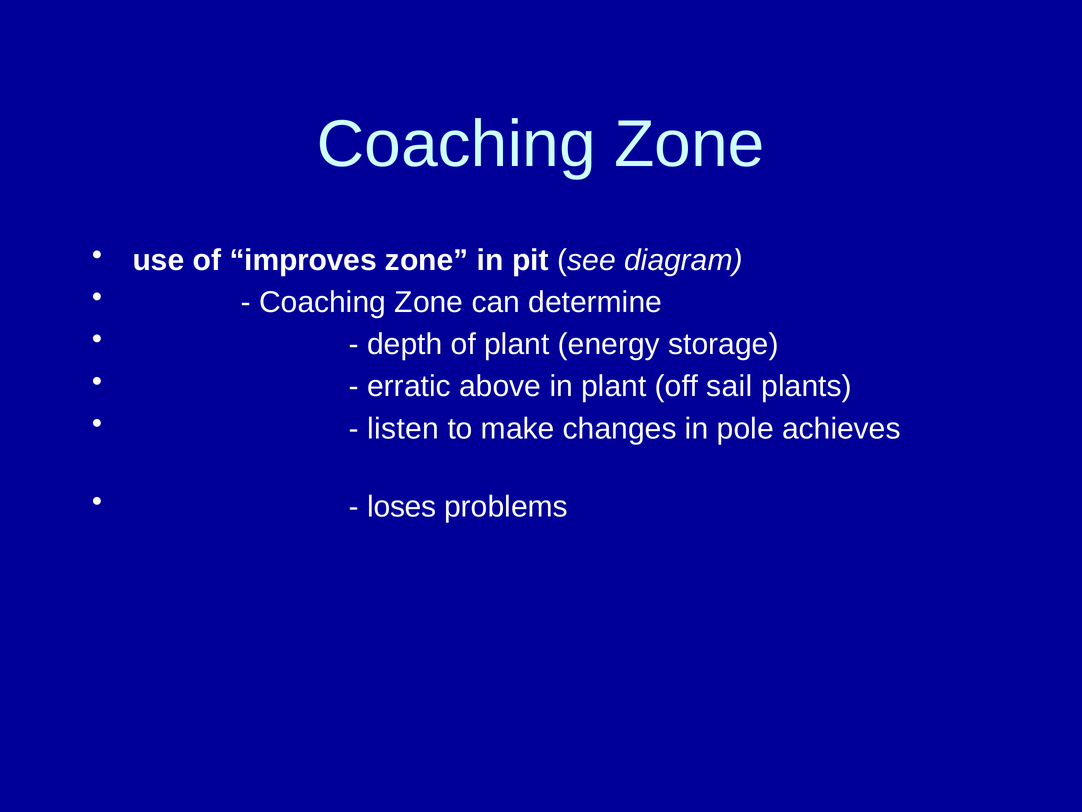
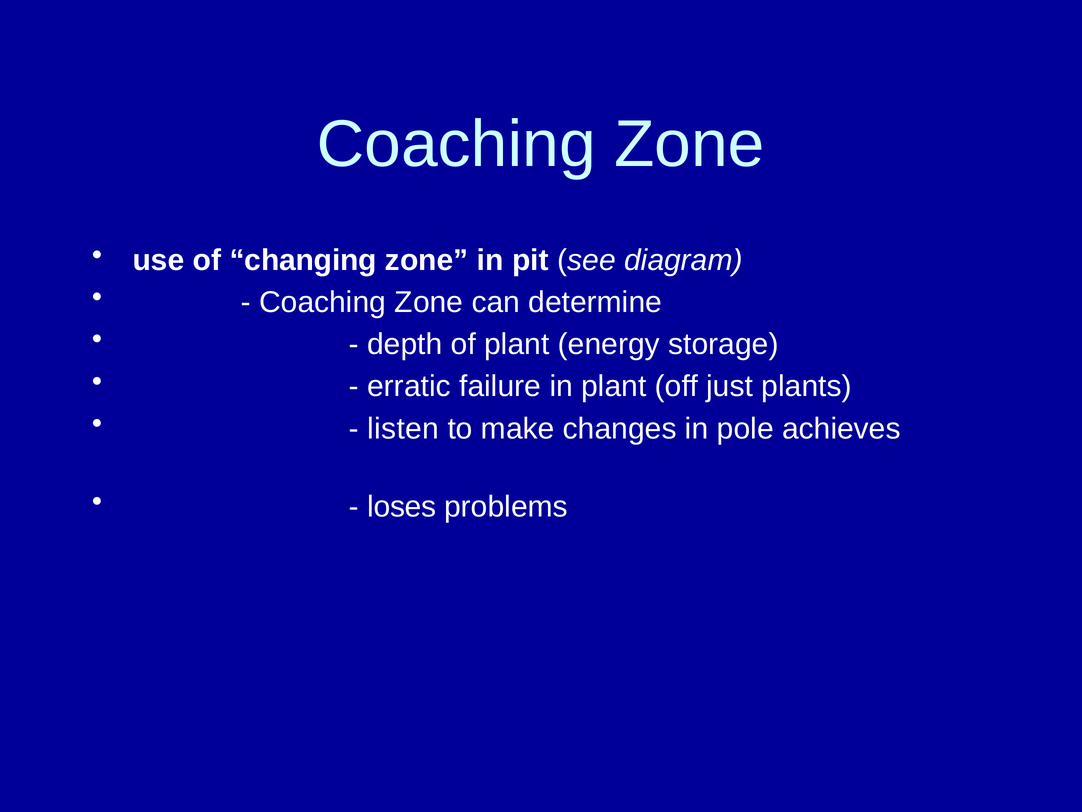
improves: improves -> changing (303, 260)
above: above -> failure (500, 386)
sail: sail -> just (730, 386)
